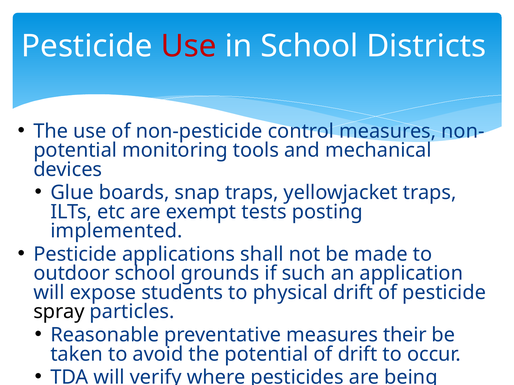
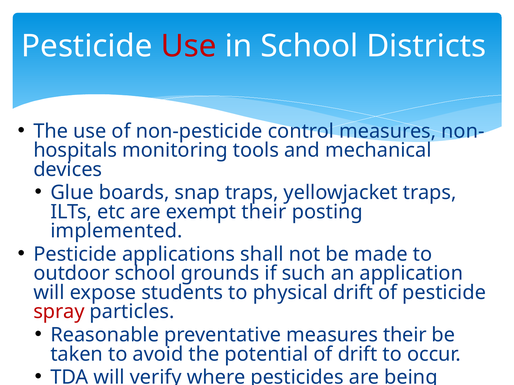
potential: potential -> hospitals (75, 150)
exempt tests: tests -> their (264, 212)
spray colour: black -> red (59, 312)
